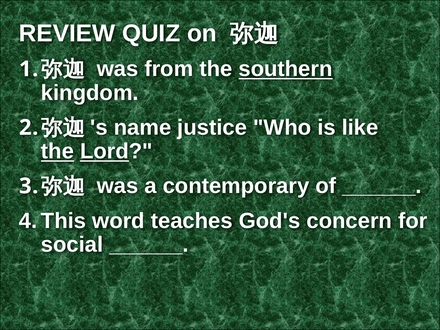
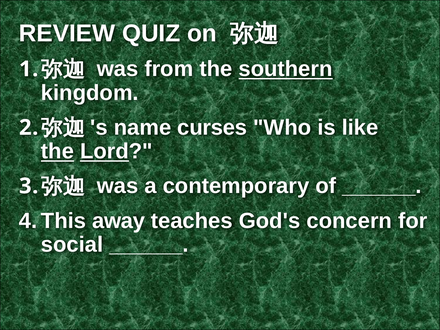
justice: justice -> curses (212, 128)
word: word -> away (119, 221)
